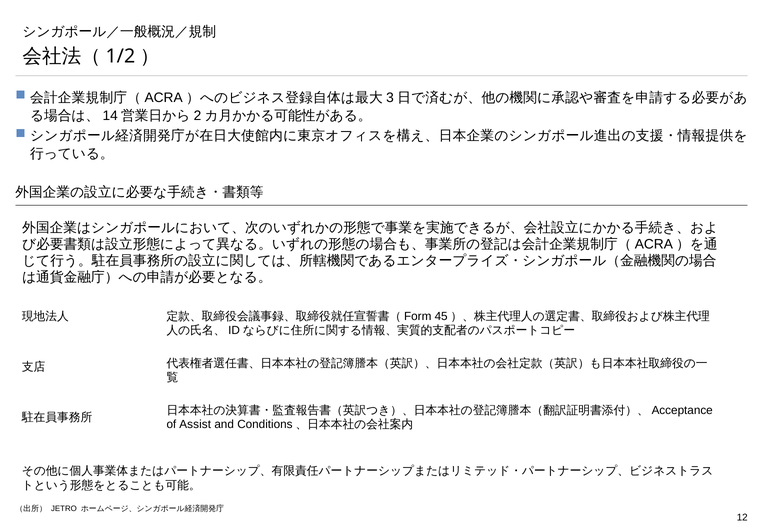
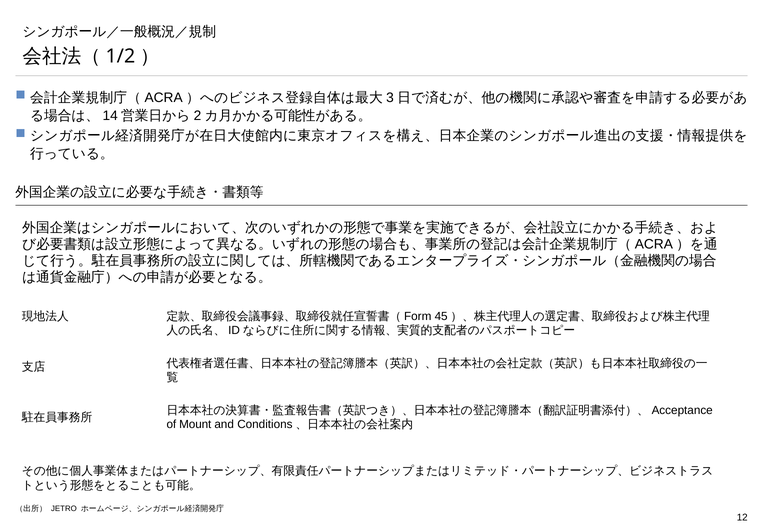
Assist: Assist -> Mount (195, 424)
